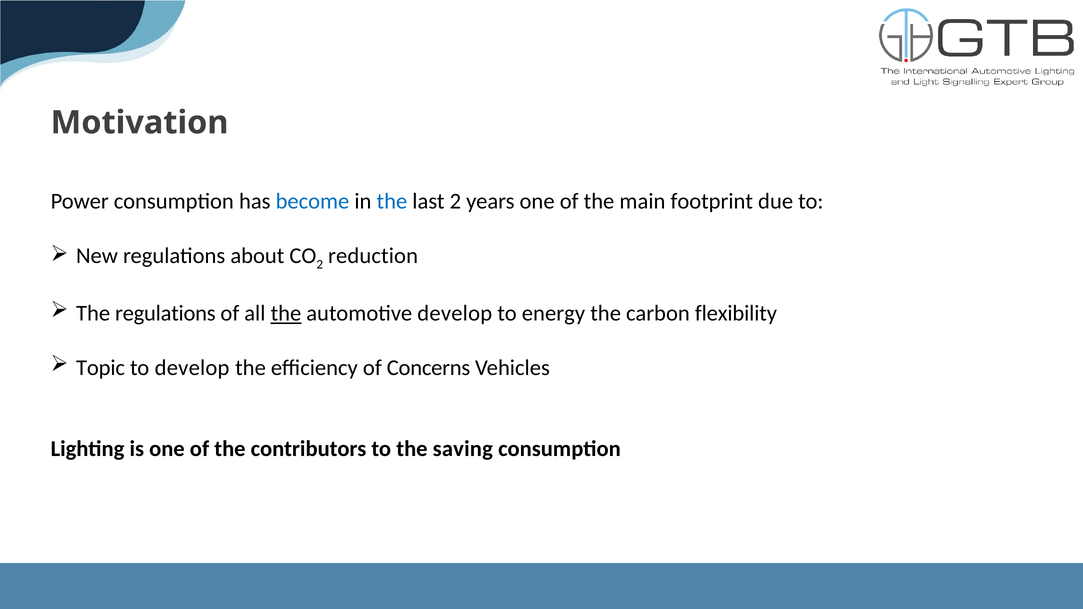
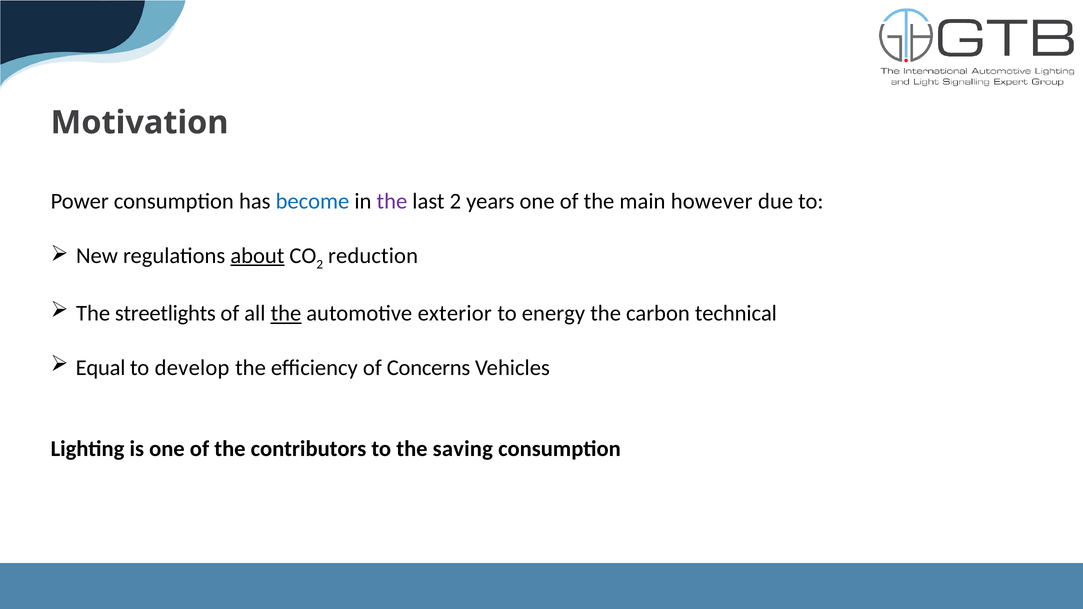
the colour: blue -> purple (392, 201)
footprint: footprint -> however (712, 201)
about underline: none -> present (257, 256)
The regulations: regulations -> streetlights (165, 314)
automotive develop: develop -> exterior (455, 314)
flexibility: flexibility -> technical (736, 314)
Topic: Topic -> Equal (101, 368)
